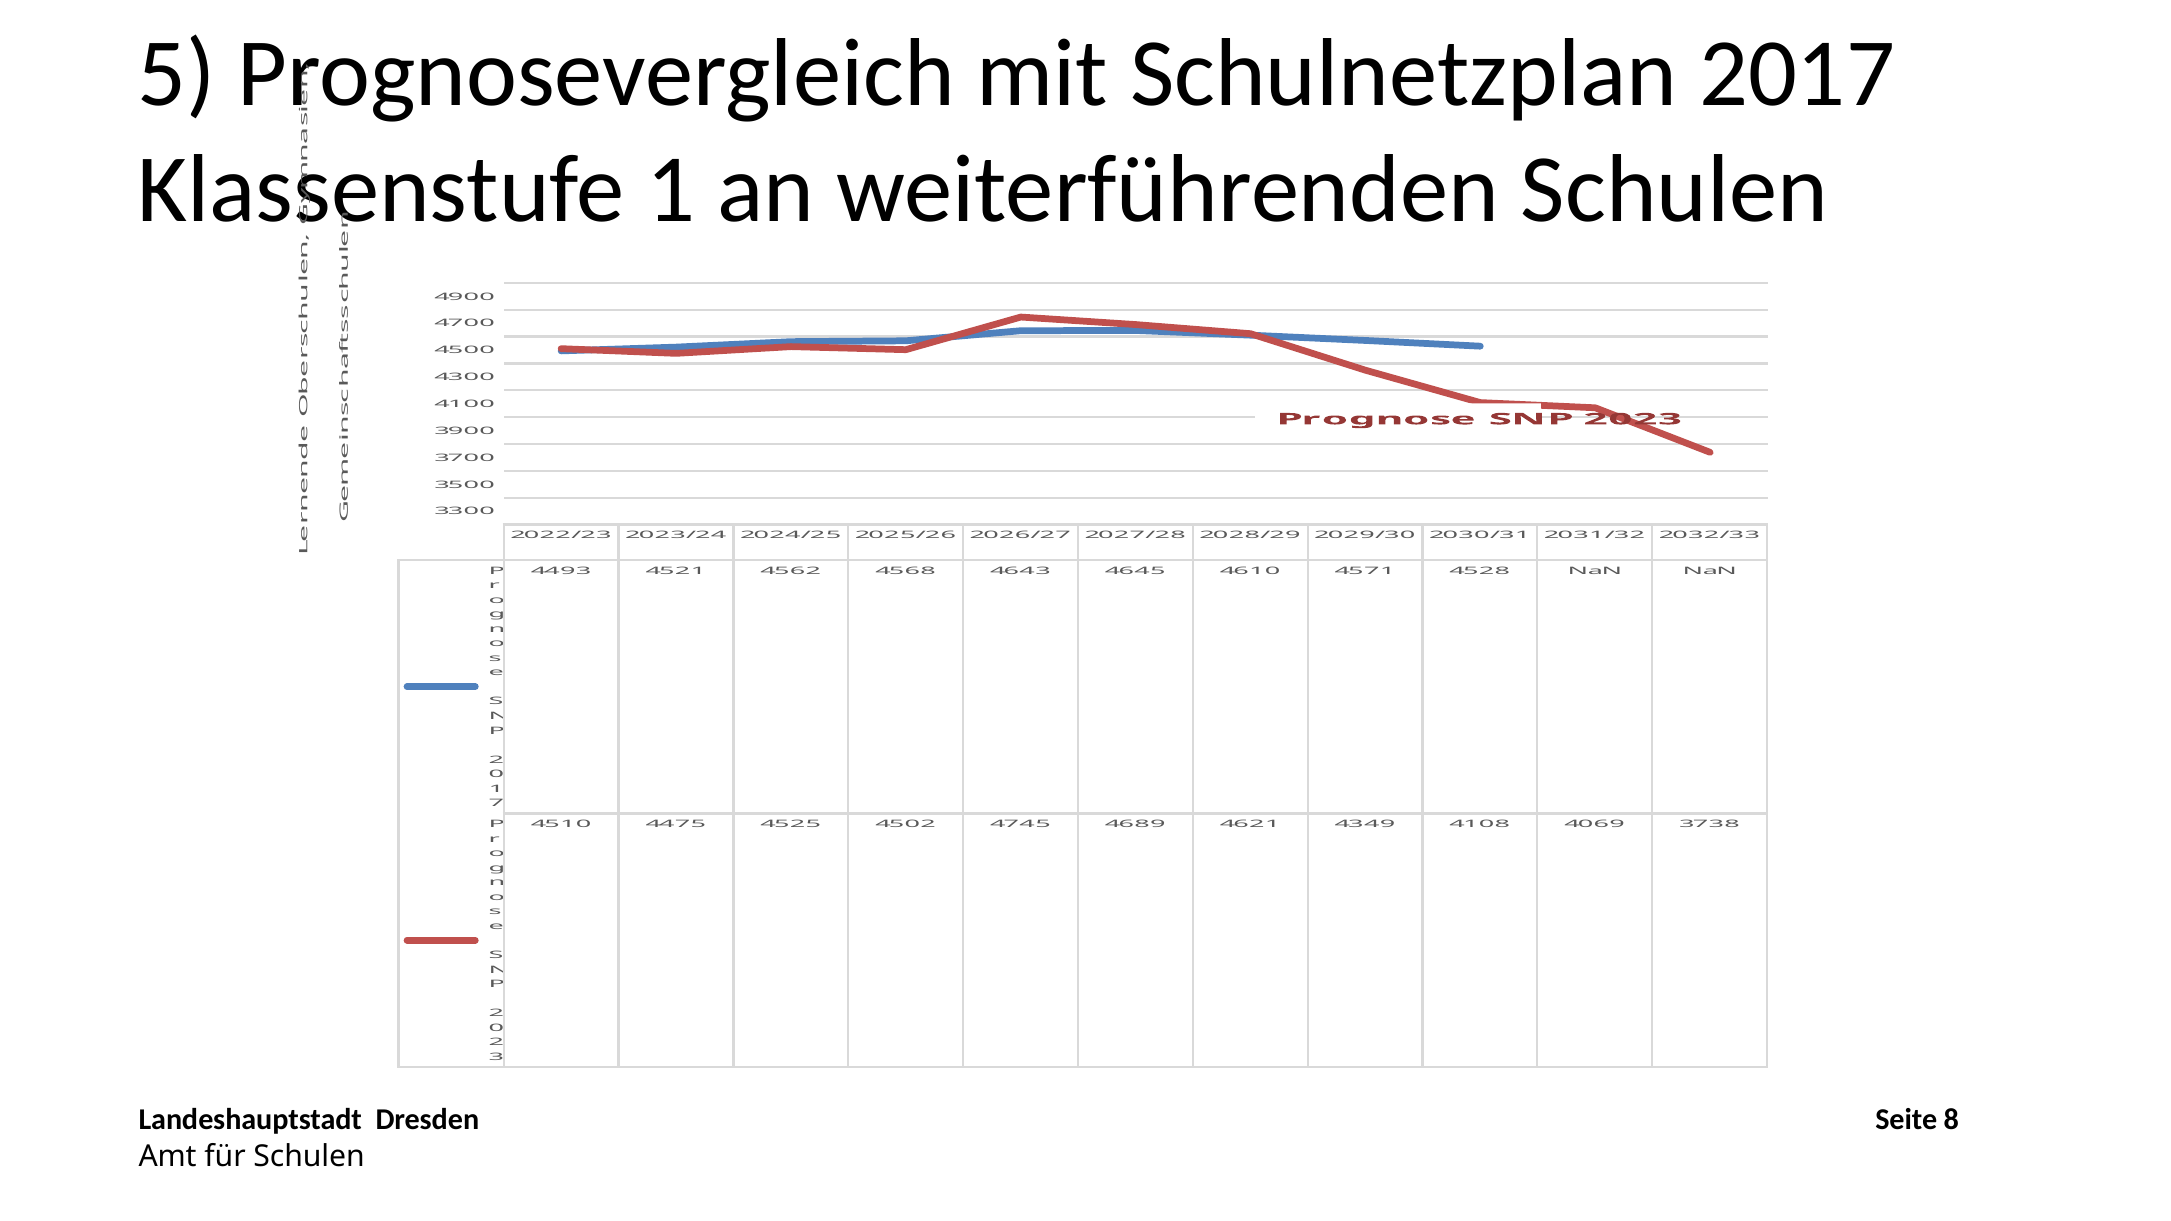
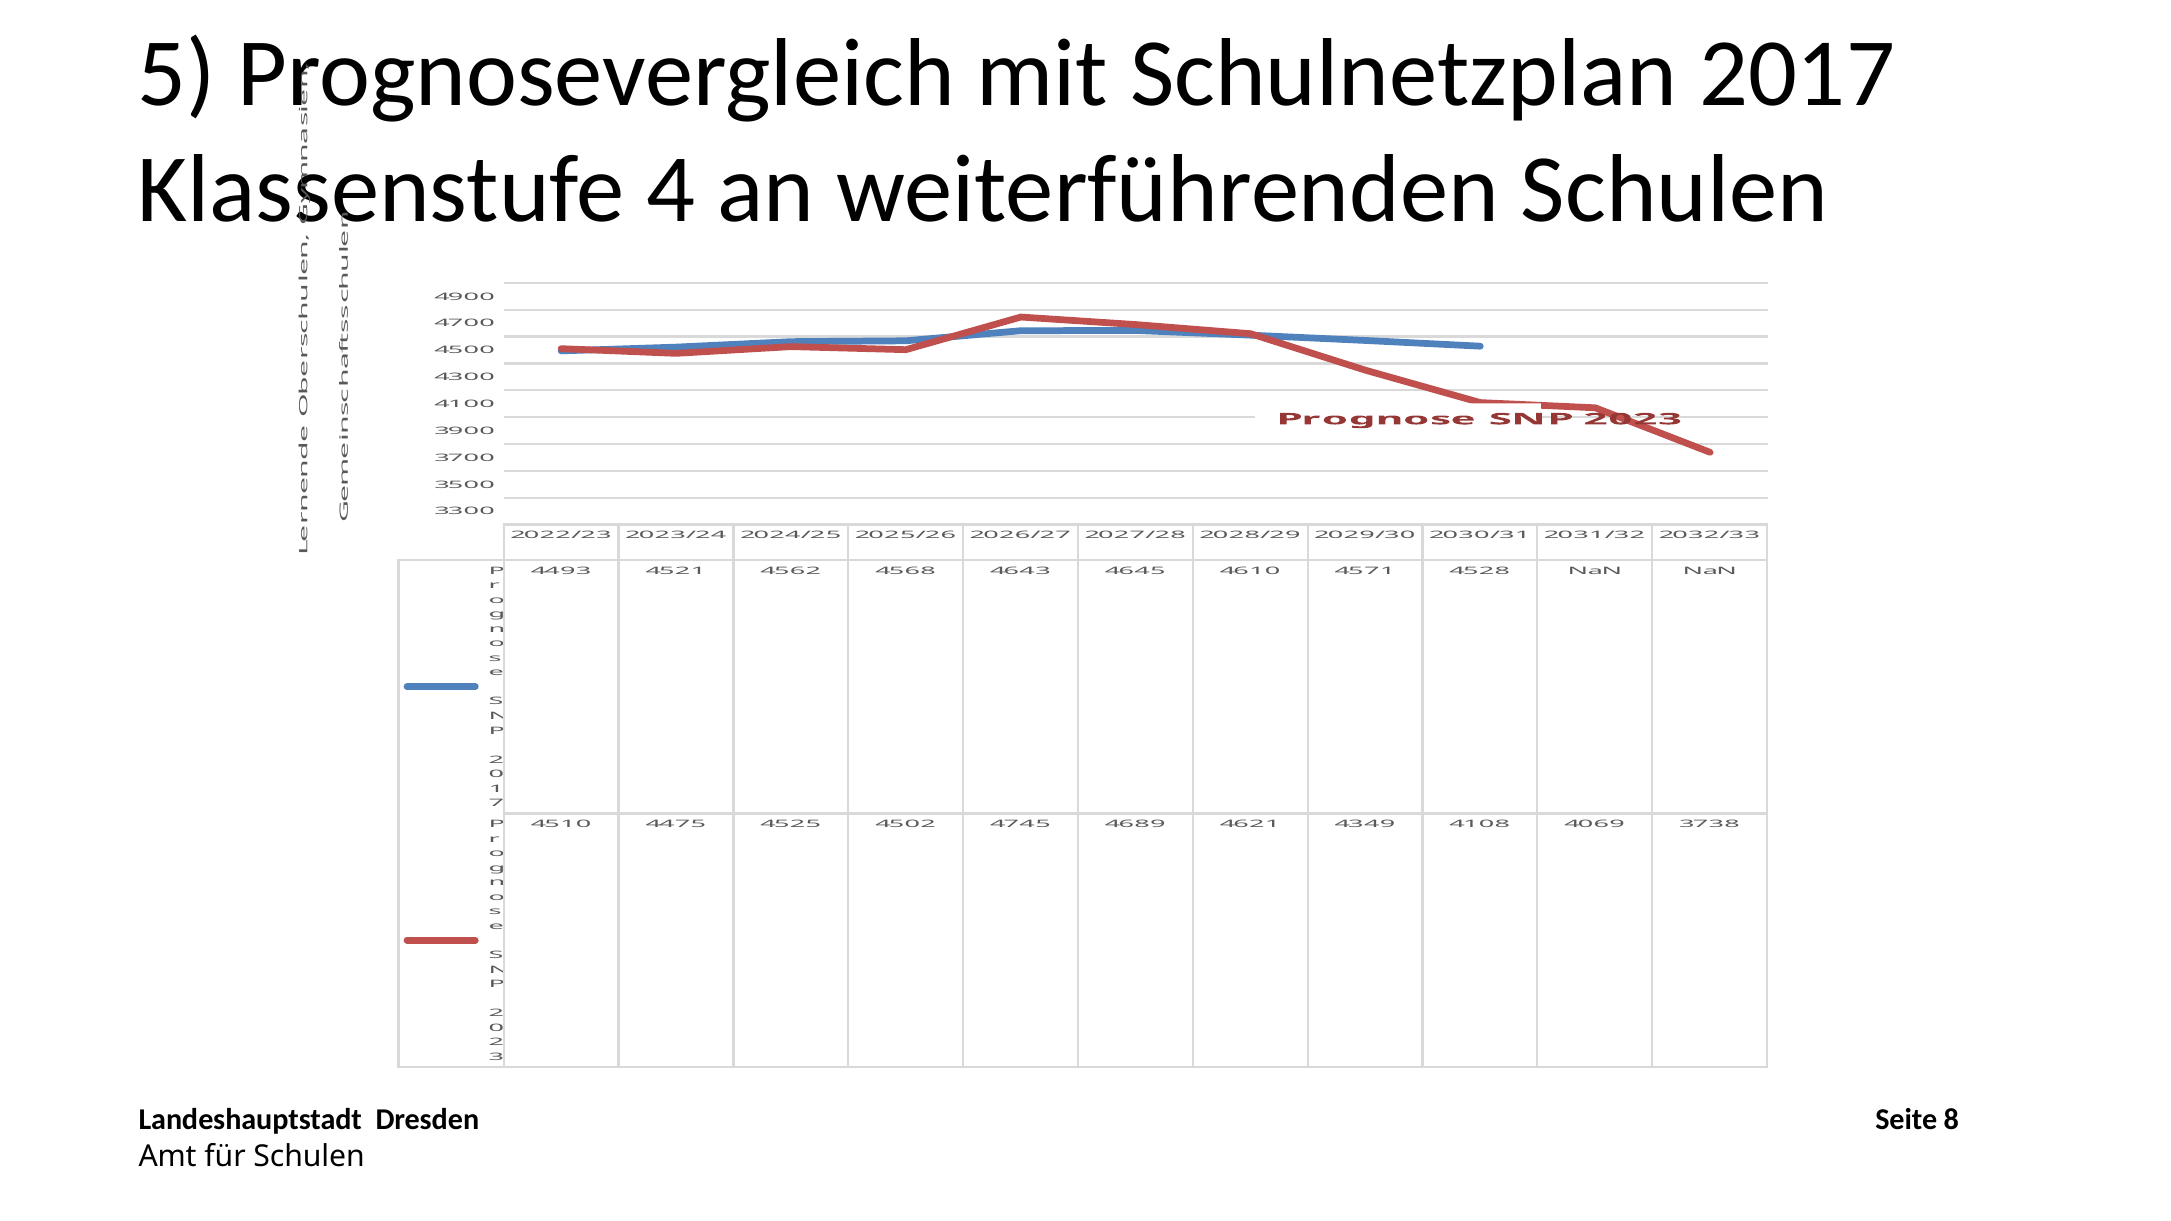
1: 1 -> 4 (671, 190)
